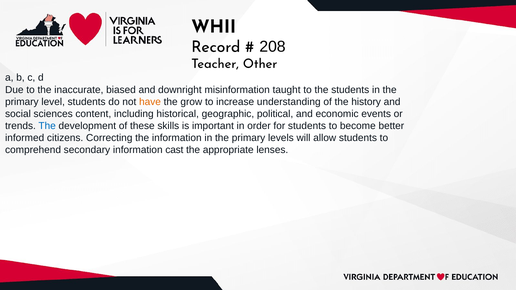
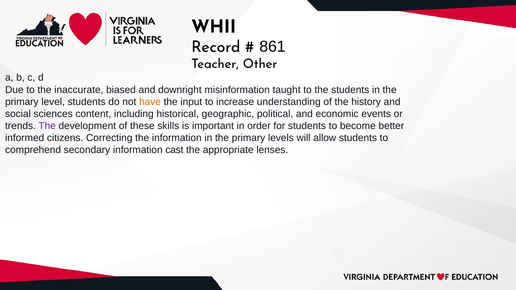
208: 208 -> 861 (272, 47)
grow: grow -> input (191, 102)
The colour: blue -> purple (47, 126)
